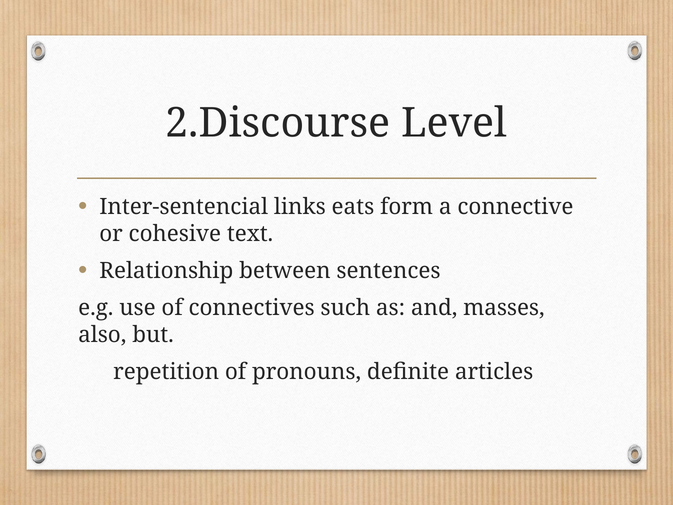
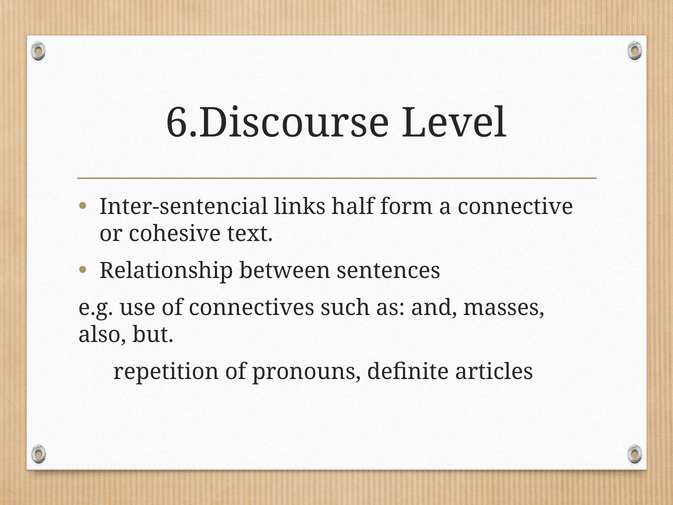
2.Discourse: 2.Discourse -> 6.Discourse (278, 123)
eats: eats -> half (353, 207)
